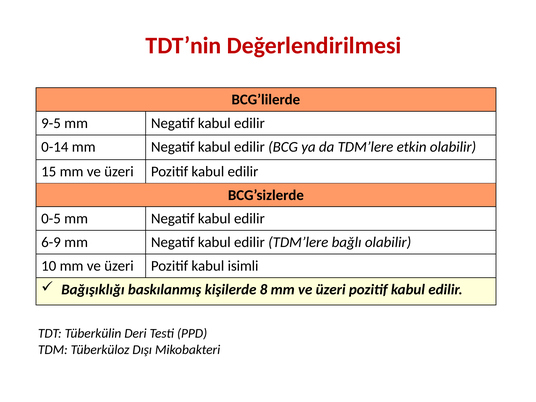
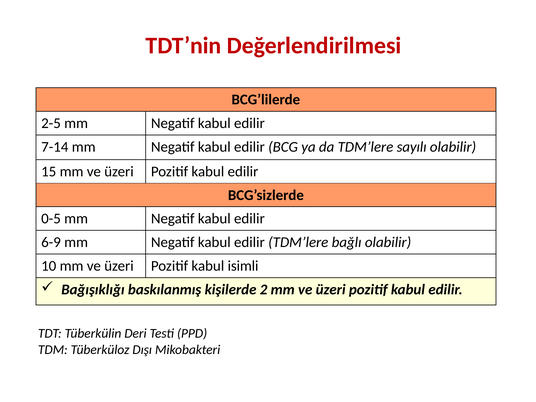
9-5: 9-5 -> 2-5 (51, 123)
0-14: 0-14 -> 7-14 (55, 147)
etkin: etkin -> sayılı (412, 147)
8: 8 -> 2 (264, 290)
